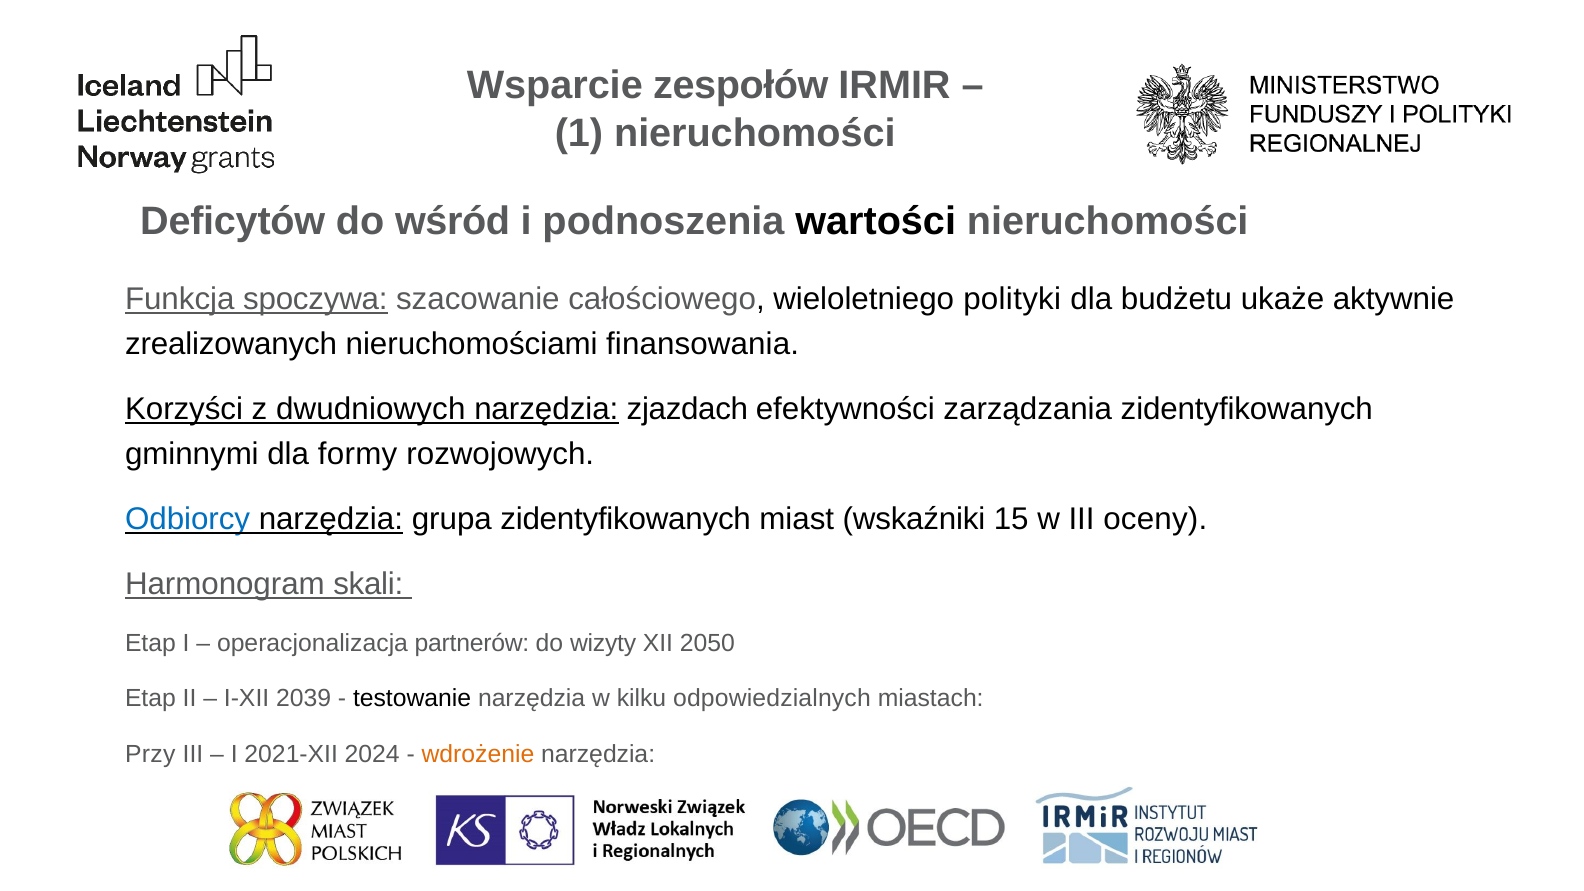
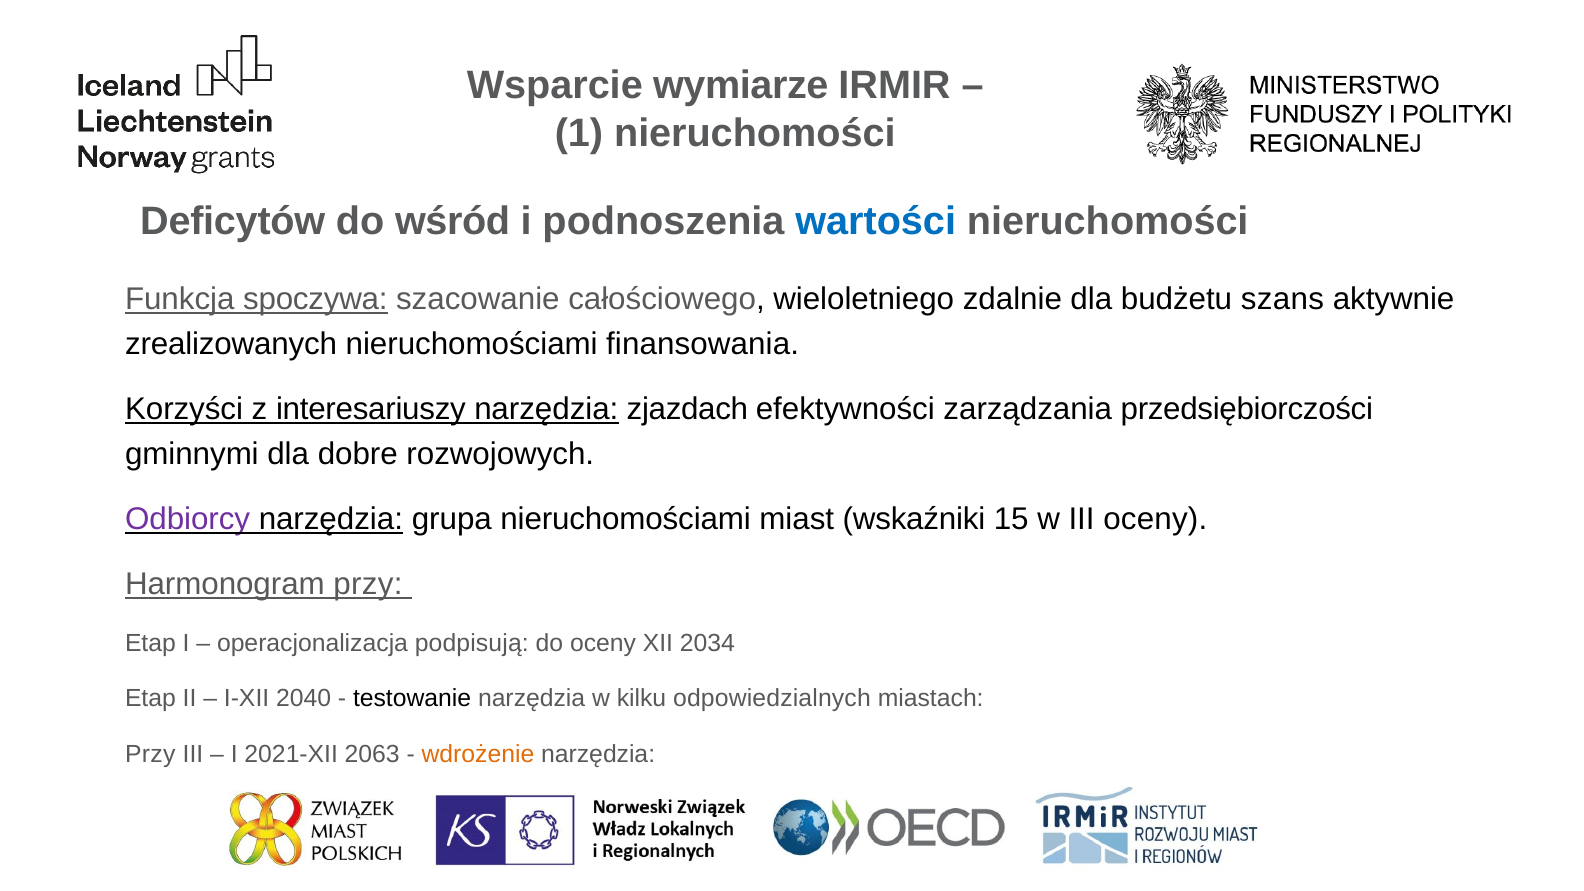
zespołów: zespołów -> wymiarze (741, 86)
wartości colour: black -> blue (876, 221)
polityki: polityki -> zdalnie (1012, 299)
ukaże: ukaże -> szans (1282, 299)
dwudniowych: dwudniowych -> interesariuszy (371, 409)
zarządzania zidentyfikowanych: zidentyfikowanych -> przedsiębiorczości (1247, 409)
formy: formy -> dobre (358, 454)
Odbiorcy colour: blue -> purple (188, 519)
grupa zidentyfikowanych: zidentyfikowanych -> nieruchomościami (626, 519)
Harmonogram skali: skali -> przy (368, 584)
partnerów: partnerów -> podpisują (472, 643)
do wizyty: wizyty -> oceny (603, 643)
2050: 2050 -> 2034 (707, 643)
2039: 2039 -> 2040 (304, 699)
2024: 2024 -> 2063 (372, 754)
